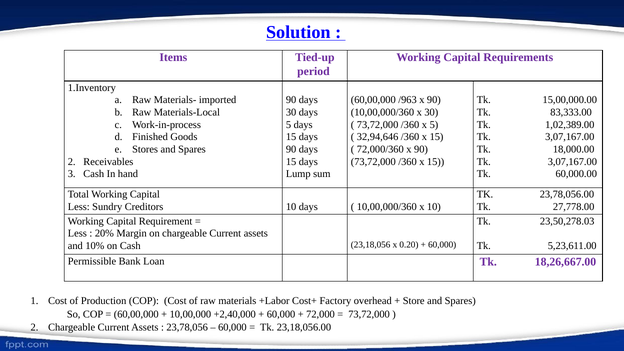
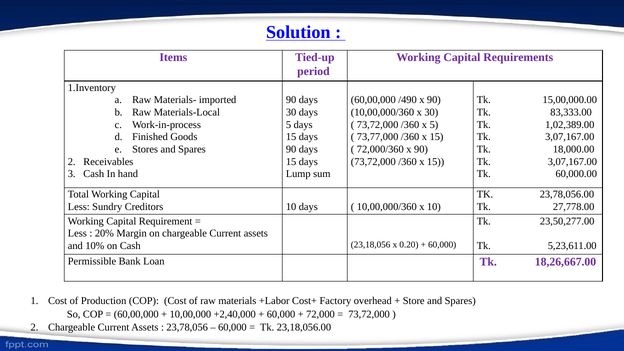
/963: /963 -> /490 (407, 100)
32,94,646: 32,94,646 -> 73,77,000 (378, 137)
23,50,278.03: 23,50,278.03 -> 23,50,277.00 (567, 221)
